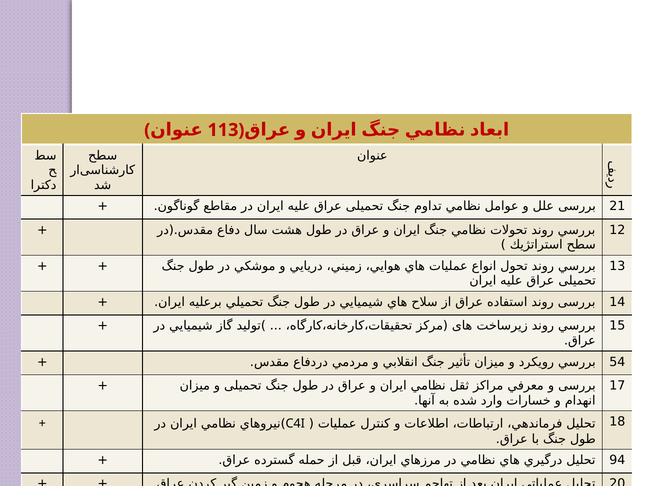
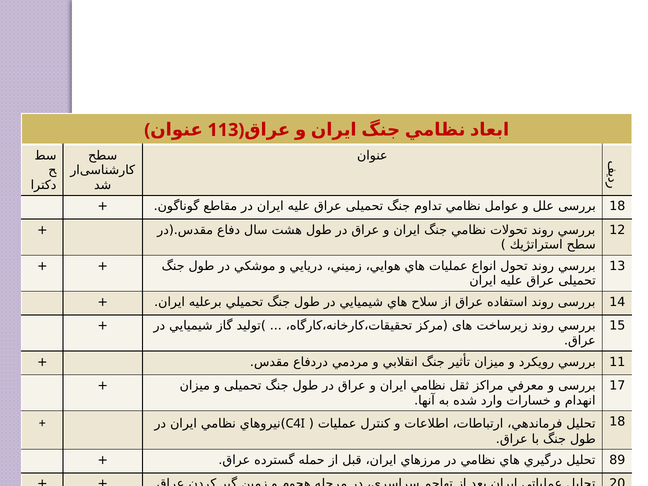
21: 21 -> 18 (617, 206)
54: 54 -> 11 (617, 362)
94: 94 -> 89 (617, 460)
